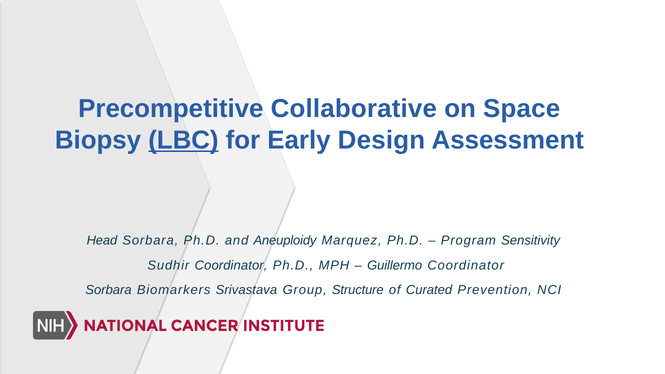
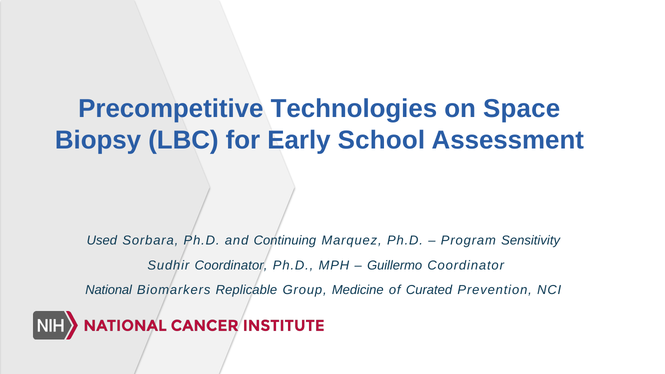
Collaborative: Collaborative -> Technologies (354, 109)
LBC underline: present -> none (183, 140)
Design: Design -> School (381, 140)
Head: Head -> Used (102, 241)
Aneuploidy: Aneuploidy -> Continuing (285, 241)
Sorbara: Sorbara -> National (109, 290)
Srivastava: Srivastava -> Replicable (246, 290)
Structure: Structure -> Medicine (358, 290)
